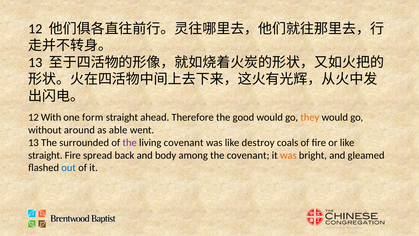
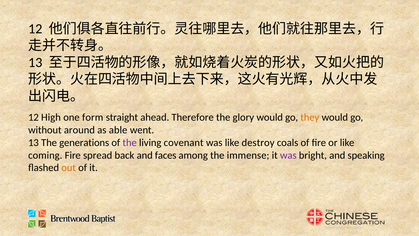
With: With -> High (51, 117)
good: good -> glory (243, 117)
surrounded: surrounded -> generations (84, 142)
straight: straight -> coming (45, 155)
body: body -> faces (166, 155)
the covenant: covenant -> immense (248, 155)
was colour: orange -> purple (288, 155)
gleamed: gleamed -> speaking (366, 155)
out colour: blue -> orange (69, 168)
